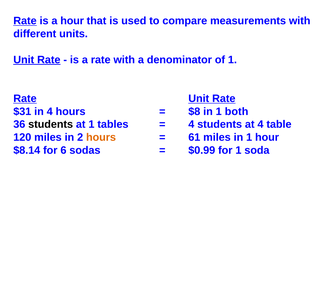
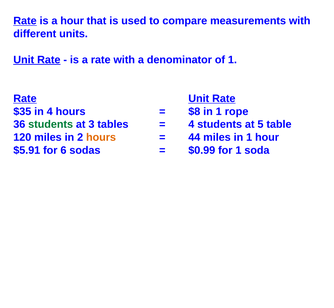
$31: $31 -> $35 (22, 111)
both: both -> rope (237, 111)
students colour: black -> green (51, 124)
at 1: 1 -> 3 (91, 124)
at 4: 4 -> 5 (260, 124)
61: 61 -> 44 (194, 137)
$8.14: $8.14 -> $5.91 (27, 150)
